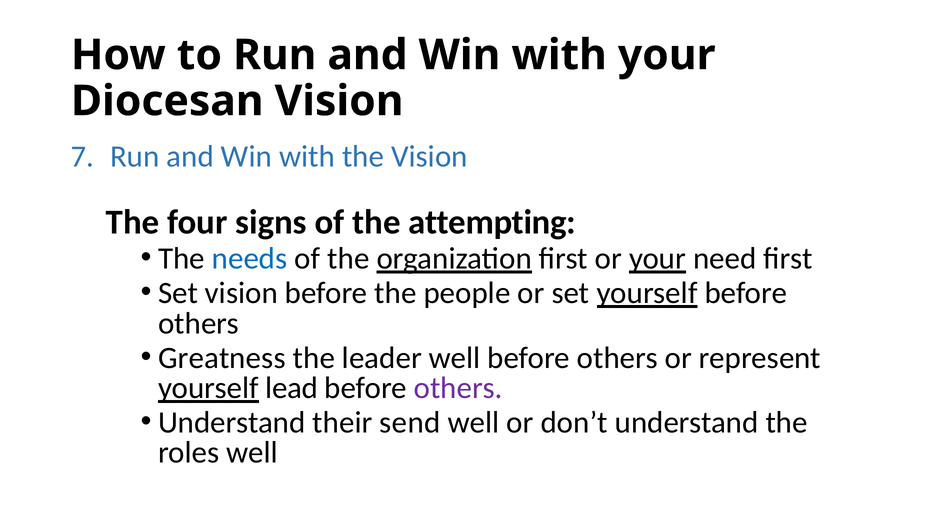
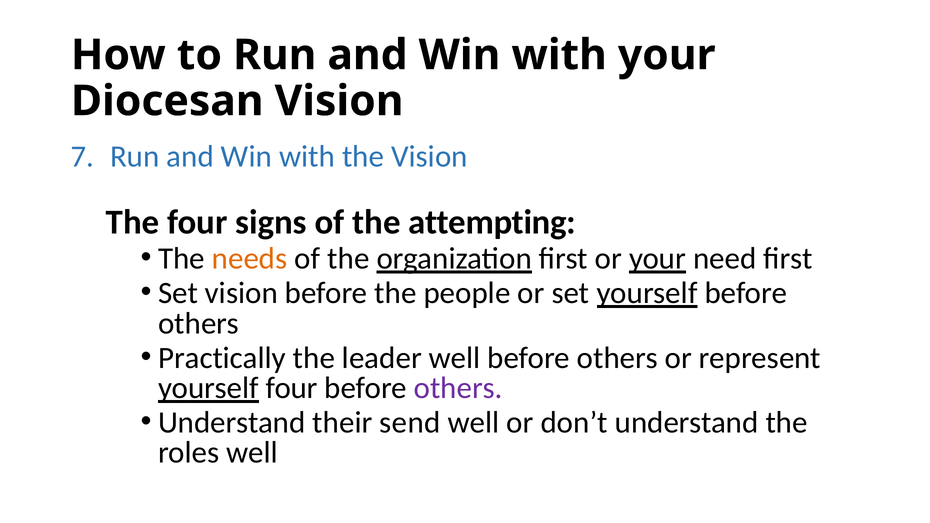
needs colour: blue -> orange (250, 259)
Greatness: Greatness -> Practically (222, 358)
lead: lead -> four (292, 388)
